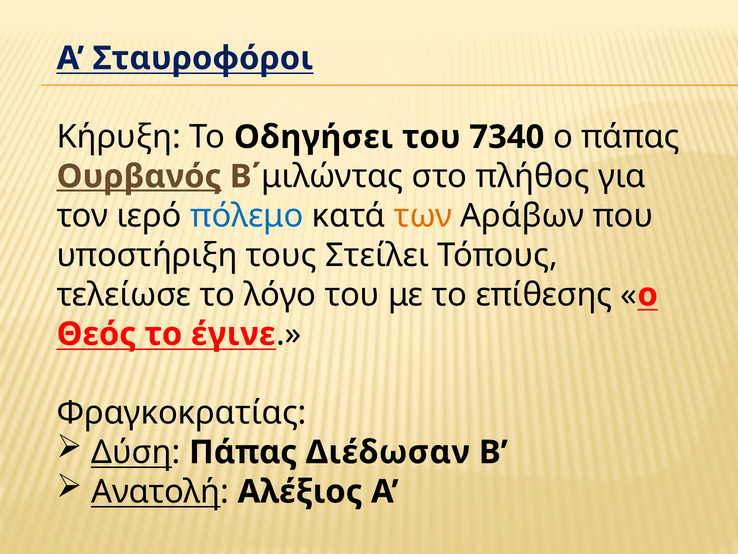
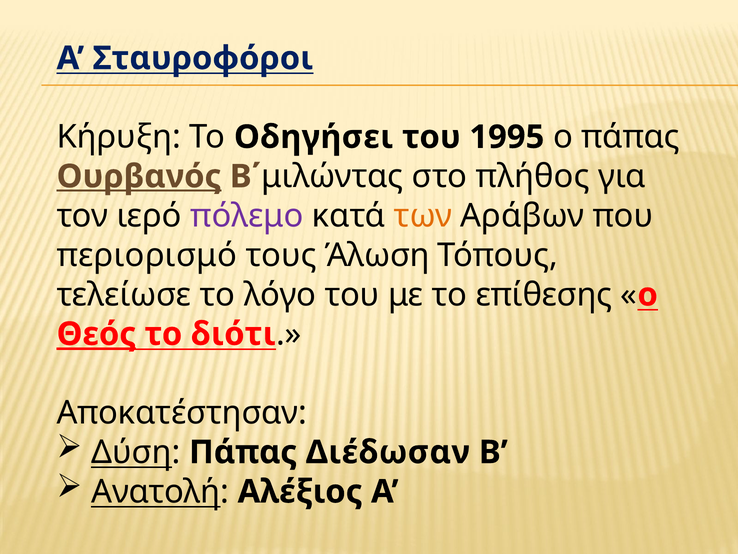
7340: 7340 -> 1995 (507, 137)
πόλεμο colour: blue -> purple (247, 216)
υποστήριξη: υποστήριξη -> περιορισμό (147, 255)
Στείλει: Στείλει -> Άλωση (377, 255)
Θεός underline: none -> present (96, 334)
έγινε: έγινε -> διότι (233, 334)
Φραγκοκρατίας: Φραγκοκρατίας -> Αποκατέστησαν (182, 413)
